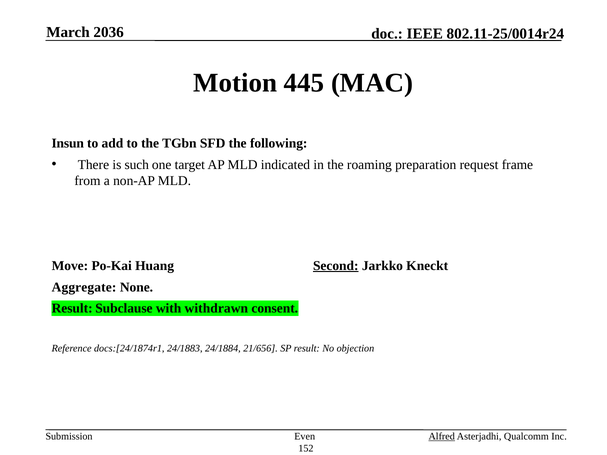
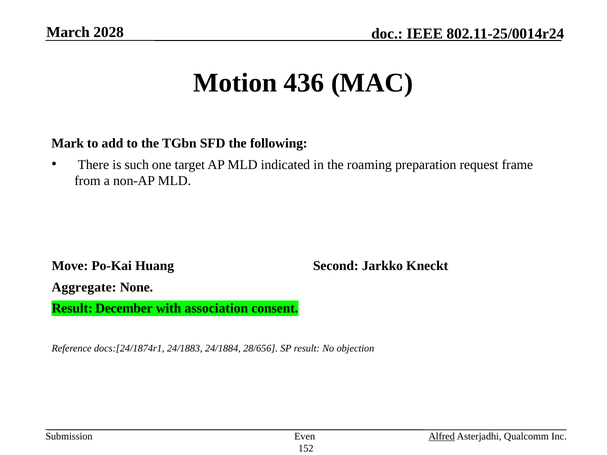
2036: 2036 -> 2028 (109, 32)
445: 445 -> 436 (304, 83)
Insun: Insun -> Mark (68, 144)
Second underline: present -> none (336, 266)
Subclause: Subclause -> December (124, 308)
withdrawn: withdrawn -> association (216, 308)
21/656: 21/656 -> 28/656 (261, 349)
